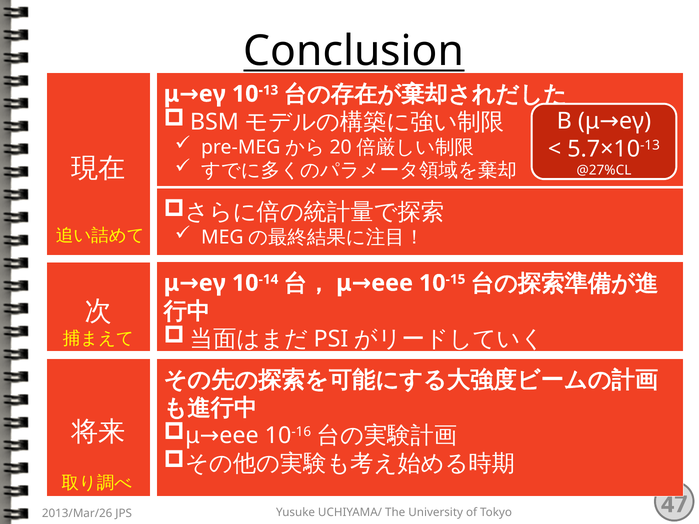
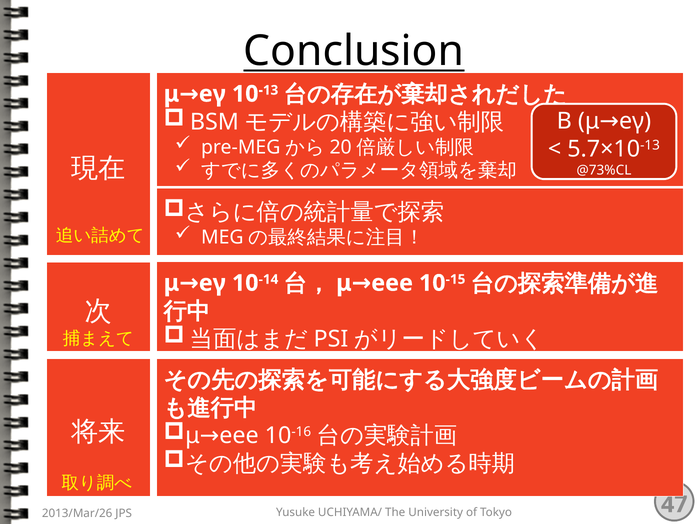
@27%CL: @27%CL -> @73%CL (604, 170)
